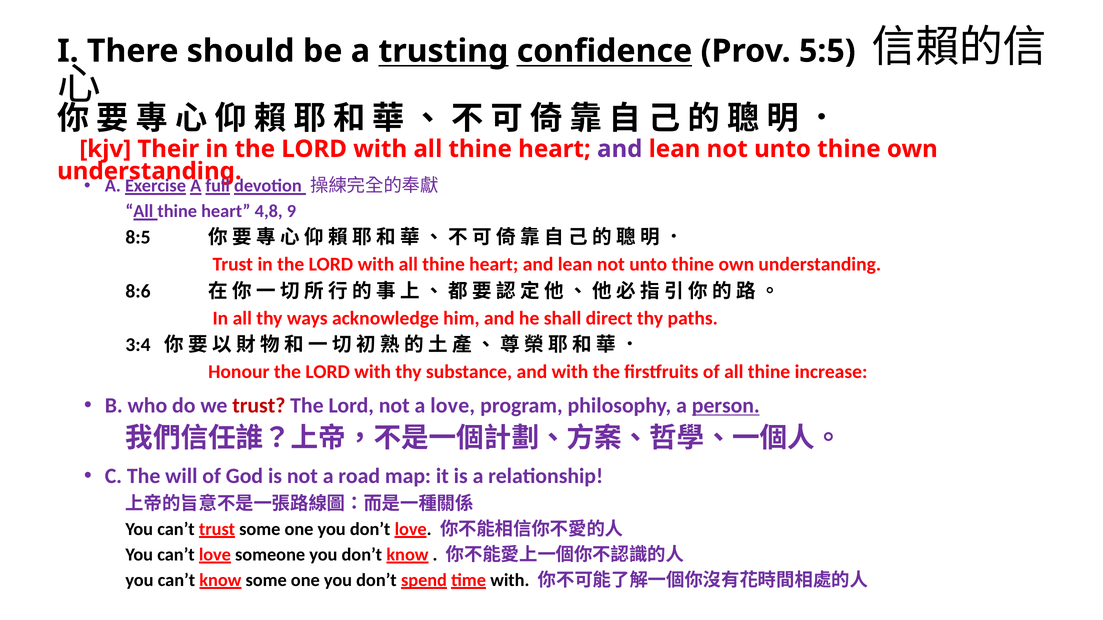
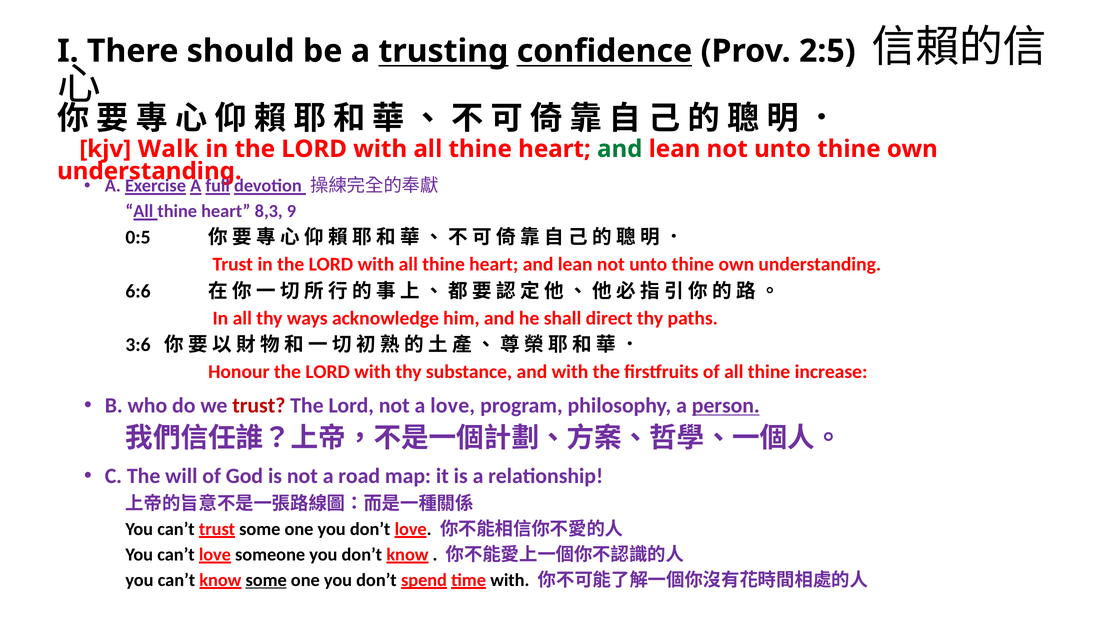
5:5: 5:5 -> 2:5 (827, 51)
Their: Their -> Walk (168, 149)
and colour: purple -> green (620, 149)
4,8: 4,8 -> 8,3 (269, 212)
8:5: 8:5 -> 0:5 (138, 238)
8:6: 8:6 -> 6:6 (138, 291)
3:4: 3:4 -> 3:6 (138, 345)
some underline: none -> present (266, 580)
